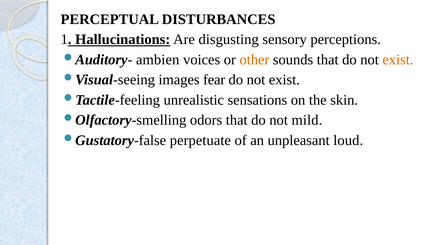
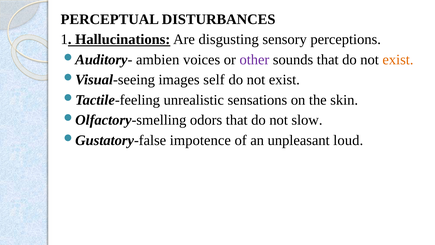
other colour: orange -> purple (254, 60)
fear: fear -> self (214, 80)
mild: mild -> slow (307, 120)
perpetuate: perpetuate -> impotence (200, 140)
